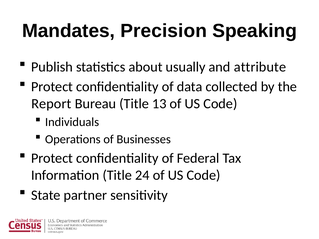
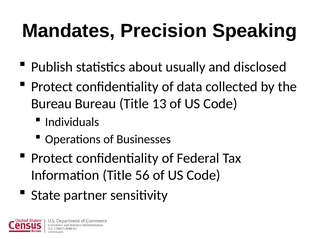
attribute: attribute -> disclosed (260, 67)
Report: Report -> Bureau (51, 104)
24: 24 -> 56 (142, 175)
